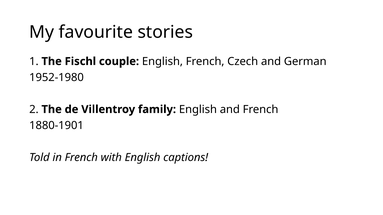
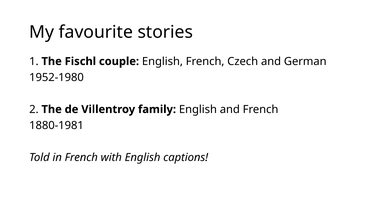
1880-1901: 1880-1901 -> 1880-1981 (57, 126)
